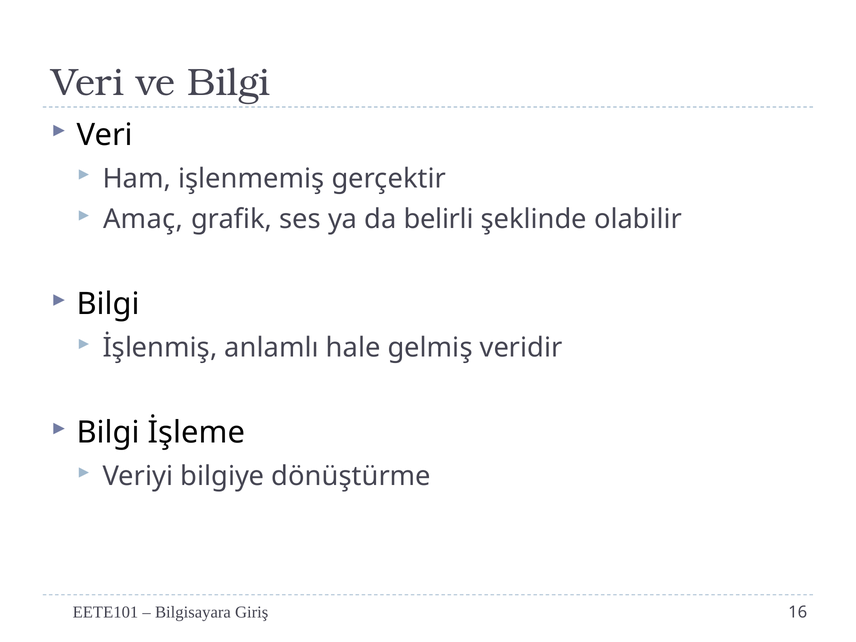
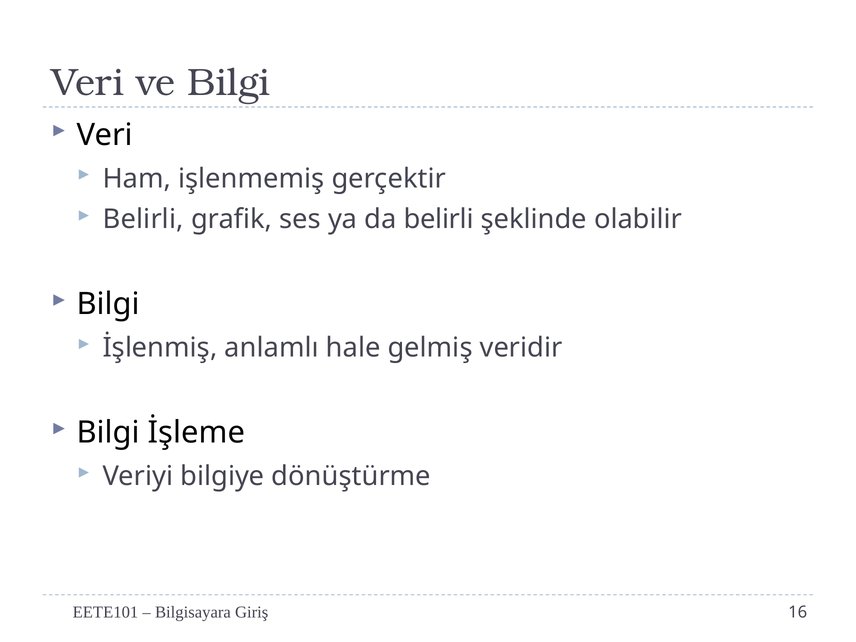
Amaç: Amaç -> Belirli (143, 219)
